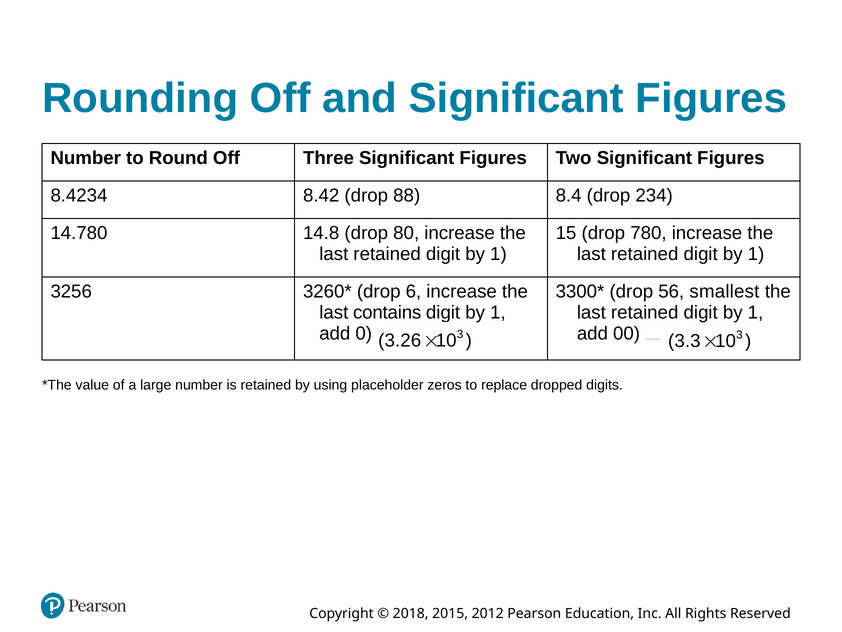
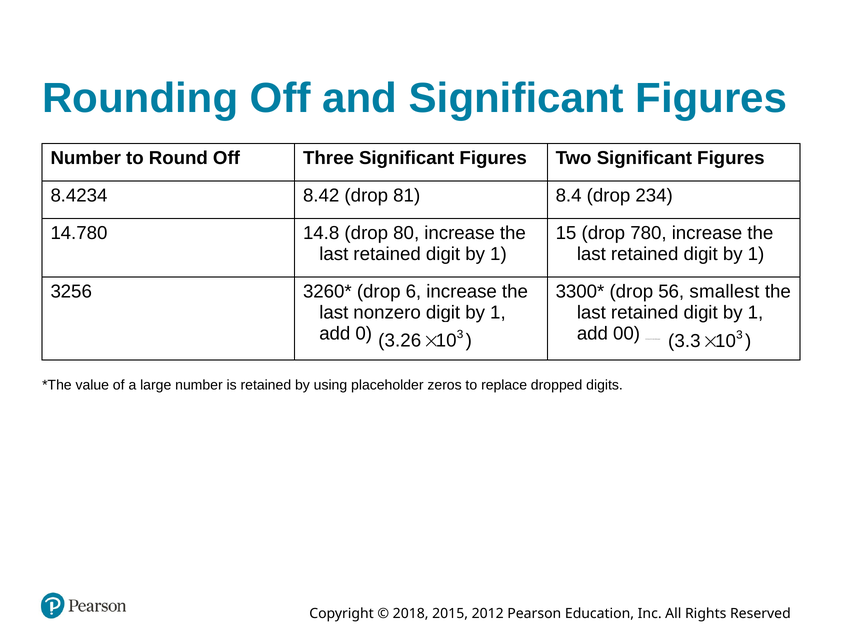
88: 88 -> 81 (407, 196)
contains: contains -> nonzero (387, 312)
